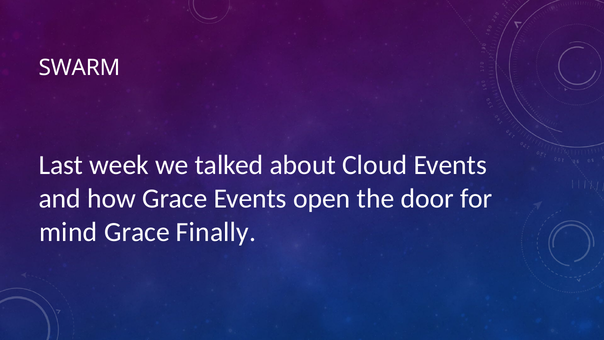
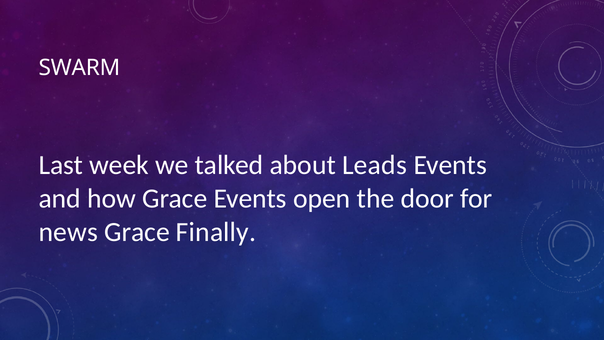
Cloud: Cloud -> Leads (375, 165)
mind: mind -> news (68, 232)
